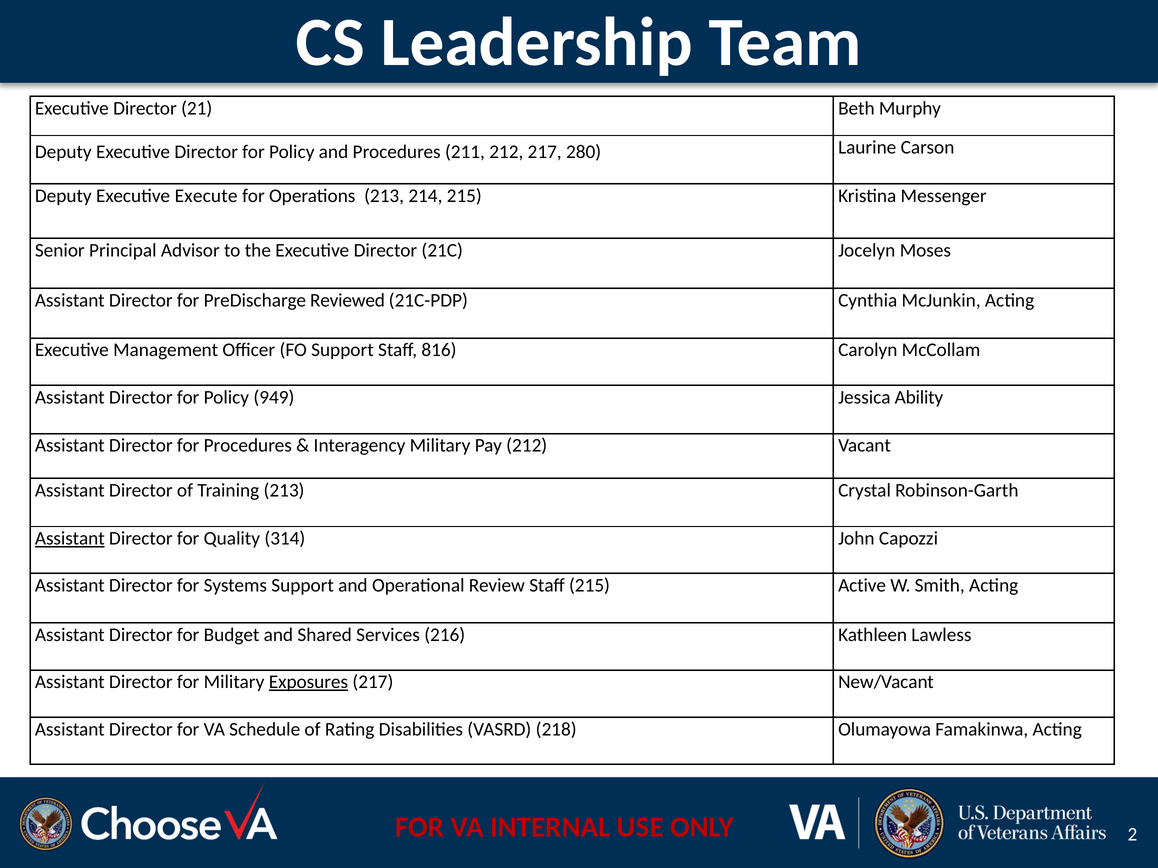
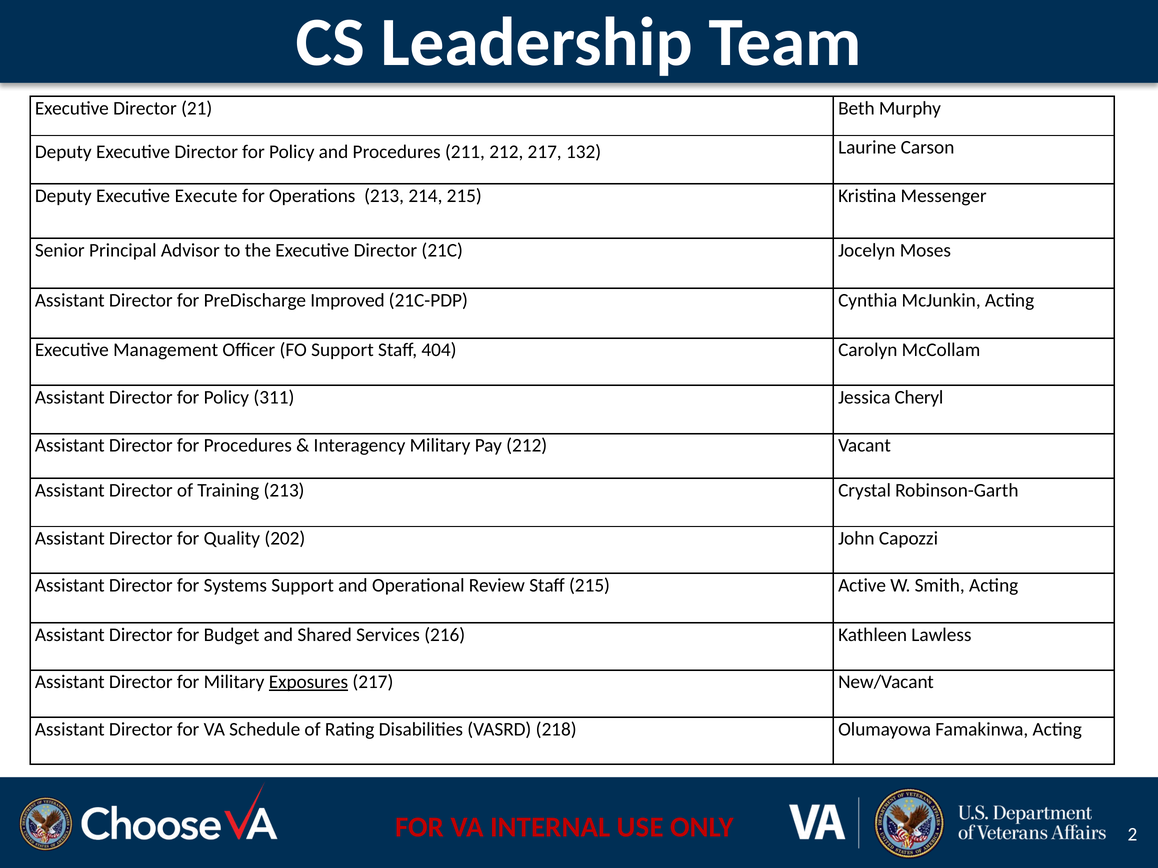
280: 280 -> 132 (584, 152)
Reviewed: Reviewed -> Improved (347, 300)
816: 816 -> 404 (439, 350)
949: 949 -> 311 (274, 397)
Ability: Ability -> Cheryl (919, 397)
Assistant underline: present -> none (70, 539)
314: 314 -> 202 (285, 539)
